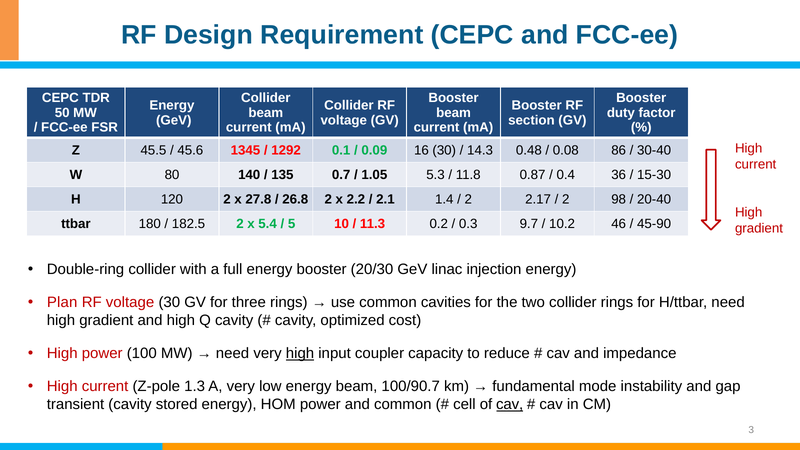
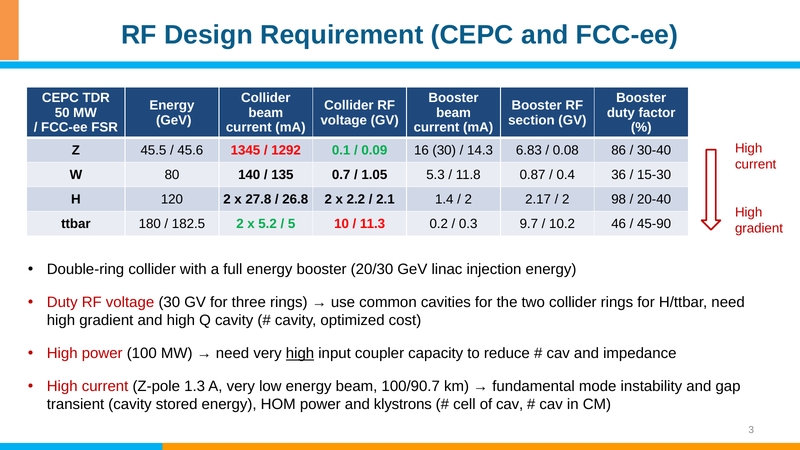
0.48: 0.48 -> 6.83 (529, 150)
5.4: 5.4 -> 5.2 (268, 224)
Plan: Plan -> Duty (62, 303)
and common: common -> klystrons (403, 405)
cav underline: present -> none (510, 405)
